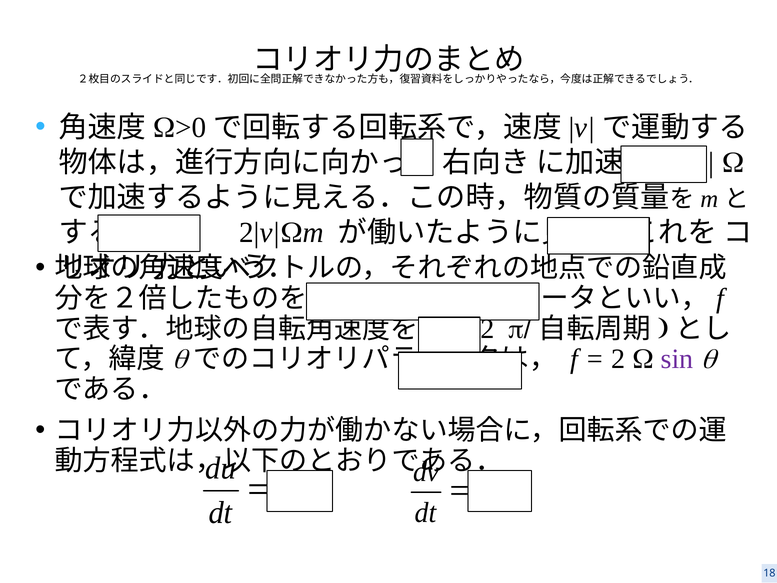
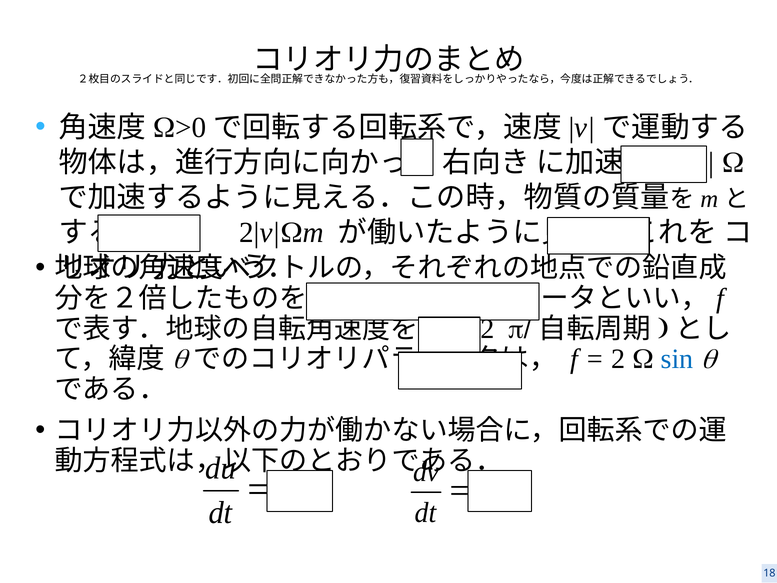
sin colour: purple -> blue (677, 359)
